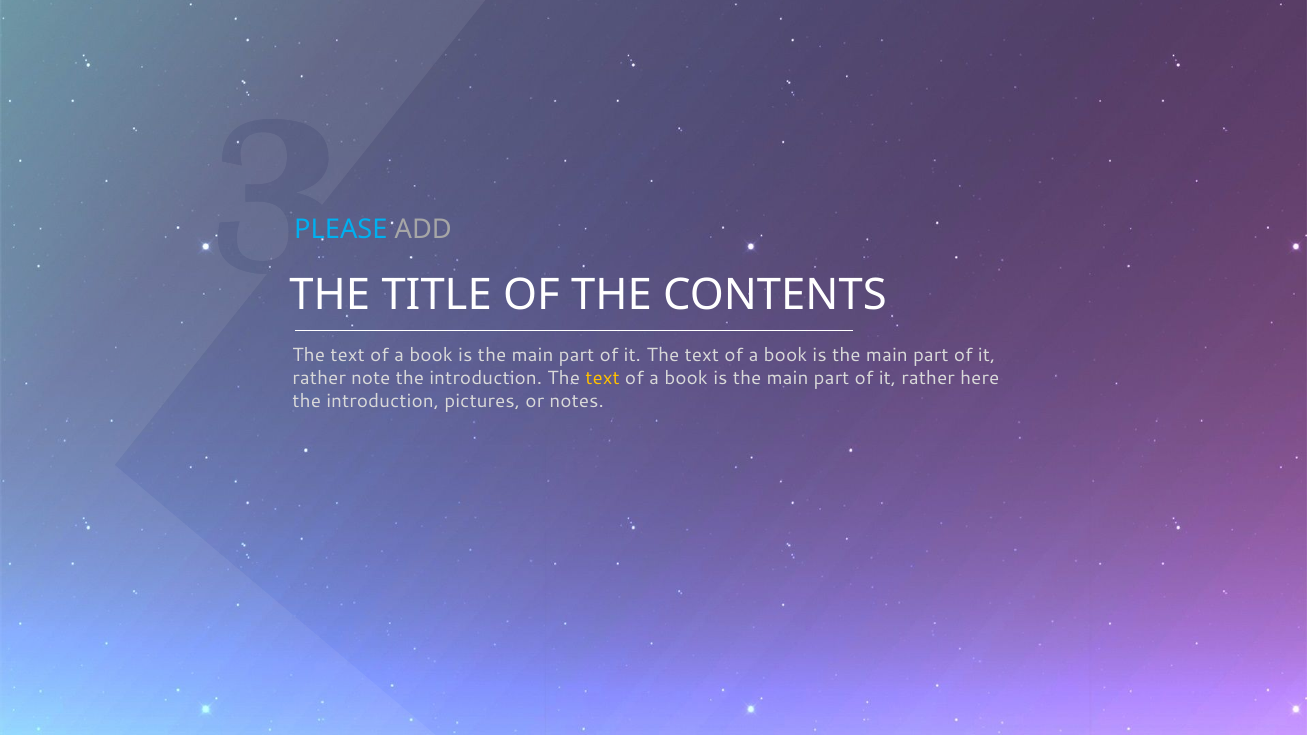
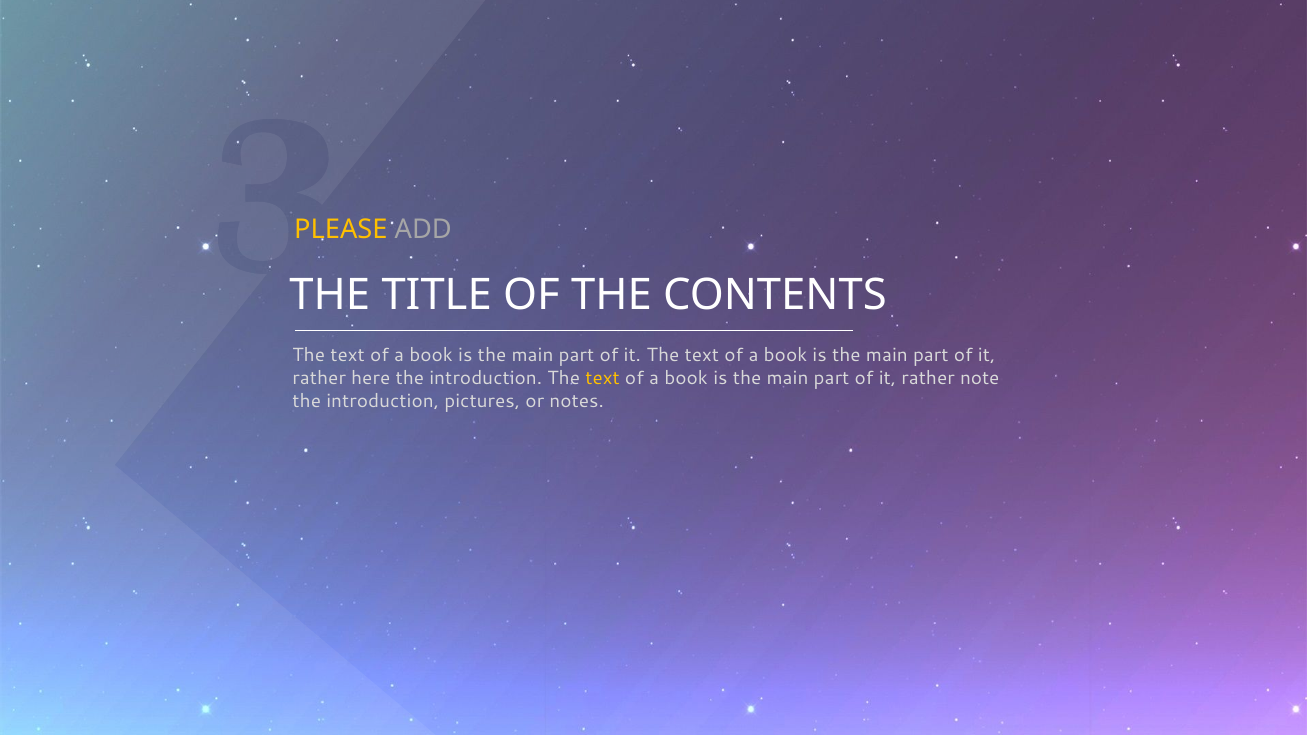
PLEASE colour: light blue -> yellow (341, 229)
note: note -> here (371, 378)
here: here -> note (980, 378)
